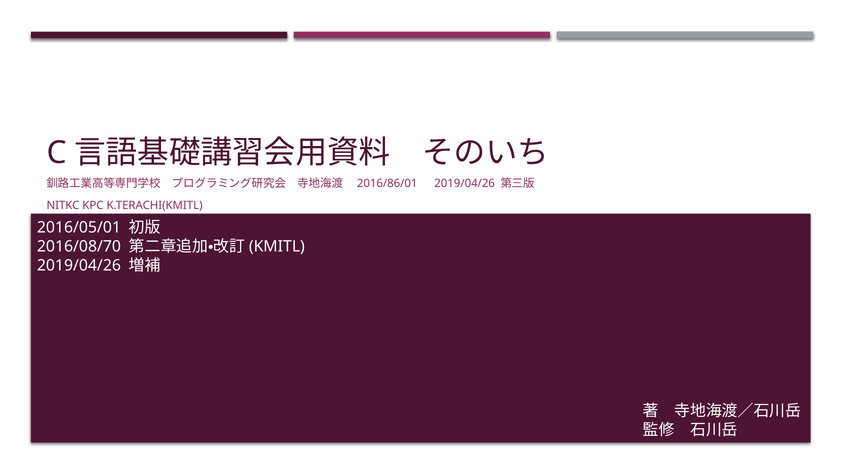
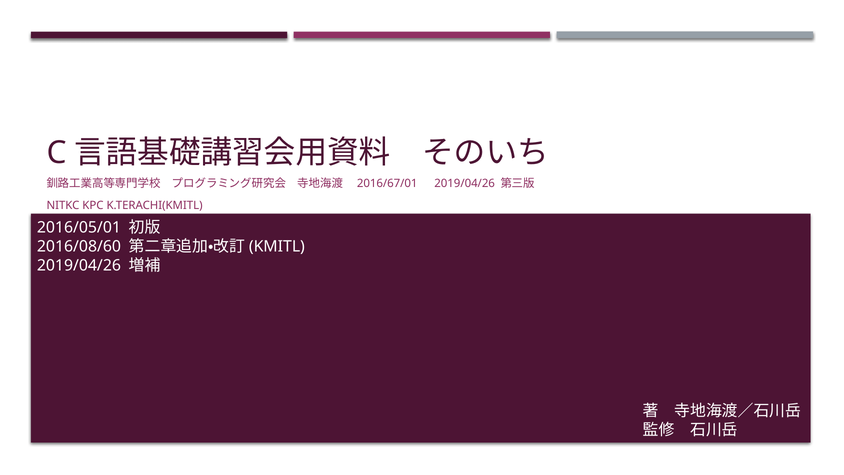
2016/86/01: 2016/86/01 -> 2016/67/01 (387, 184)
2016/08/70: 2016/08/70 -> 2016/08/60 (79, 246)
